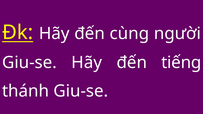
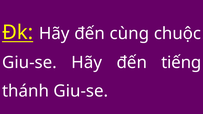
người: người -> chuộc (177, 34)
